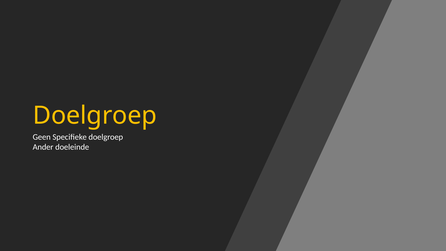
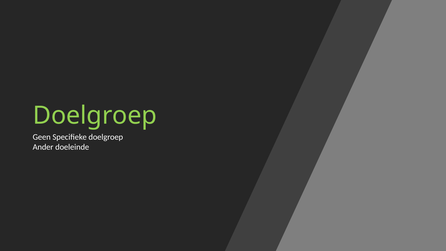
Doelgroep colour: yellow -> light green (95, 115)
